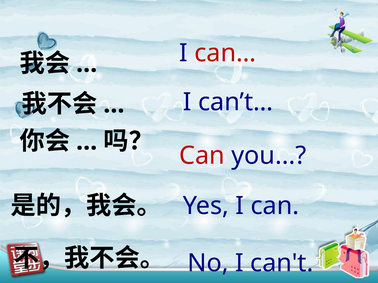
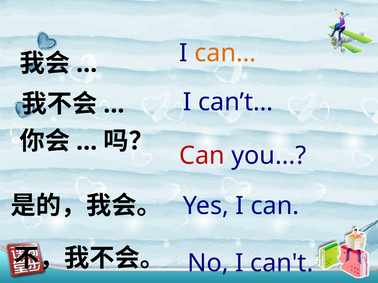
can… colour: red -> orange (225, 53)
